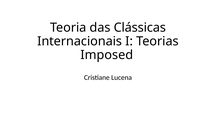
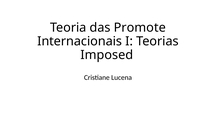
Clássicas: Clássicas -> Promote (140, 27)
